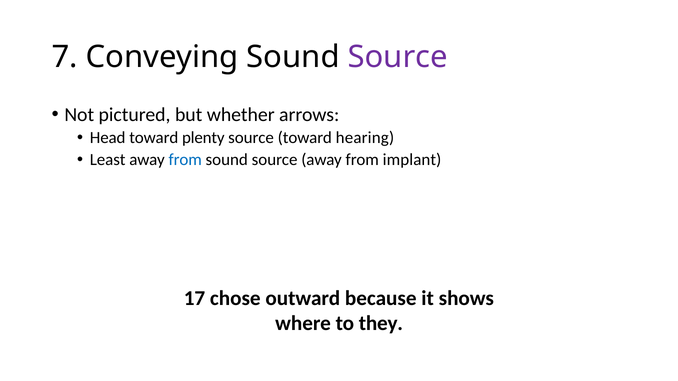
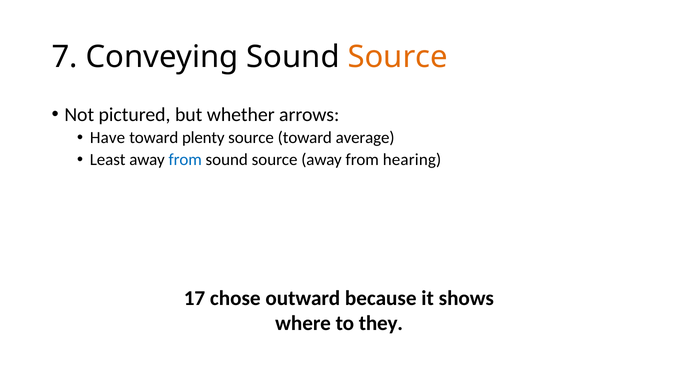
Source colour: purple -> orange (398, 57)
Head: Head -> Have (108, 138)
hearing: hearing -> average (365, 138)
implant: implant -> hearing (412, 160)
